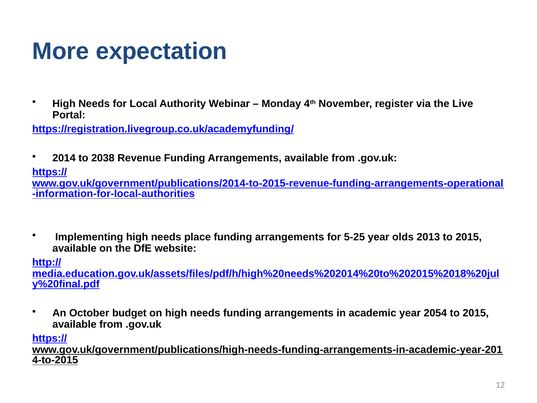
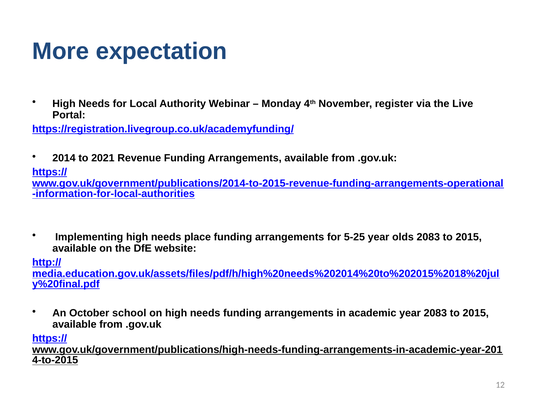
2038: 2038 -> 2021 (103, 158)
olds 2013: 2013 -> 2083 (428, 237)
budget: budget -> school (129, 313)
year 2054: 2054 -> 2083 (435, 313)
